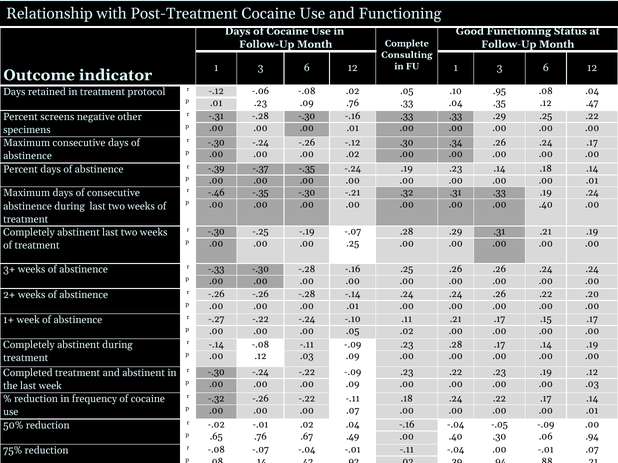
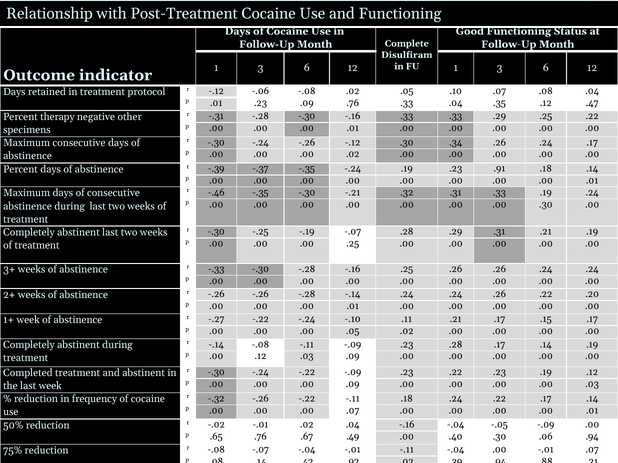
Consulting: Consulting -> Disulfiram (407, 55)
.10 .95: .95 -> .07 (499, 91)
screens: screens -> therapy (57, 117)
.23 .14: .14 -> .91 (499, 169)
.00 .00 .40: .40 -> .30 (546, 205)
